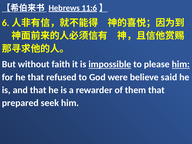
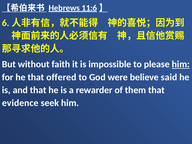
impossible underline: present -> none (110, 64)
refused: refused -> offered (61, 77)
prepared: prepared -> evidence (20, 103)
